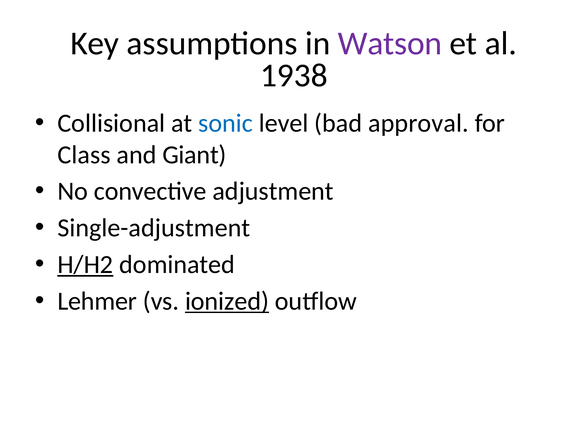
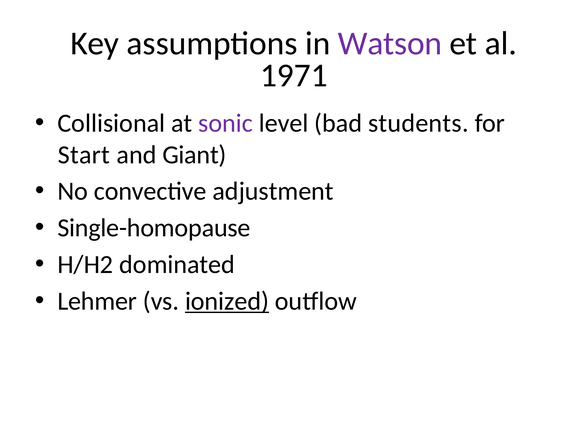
1938: 1938 -> 1971 (294, 75)
sonic colour: blue -> purple (226, 123)
approval: approval -> students (418, 123)
Class: Class -> Start (84, 155)
Single-adjustment: Single-adjustment -> Single-homopause (154, 228)
H/H2 underline: present -> none (85, 265)
